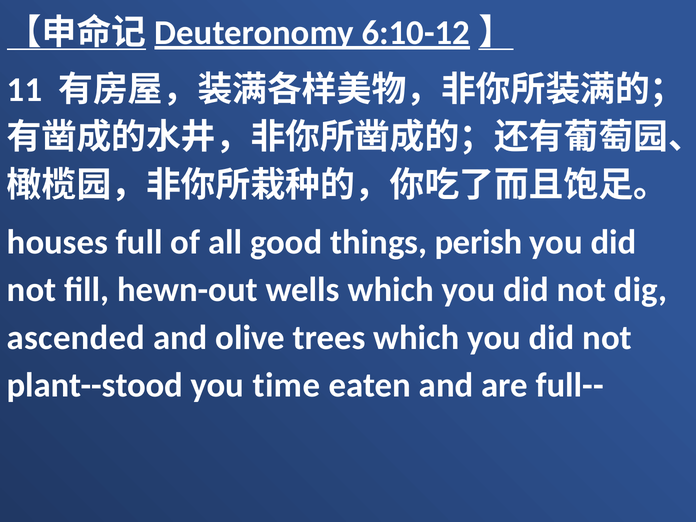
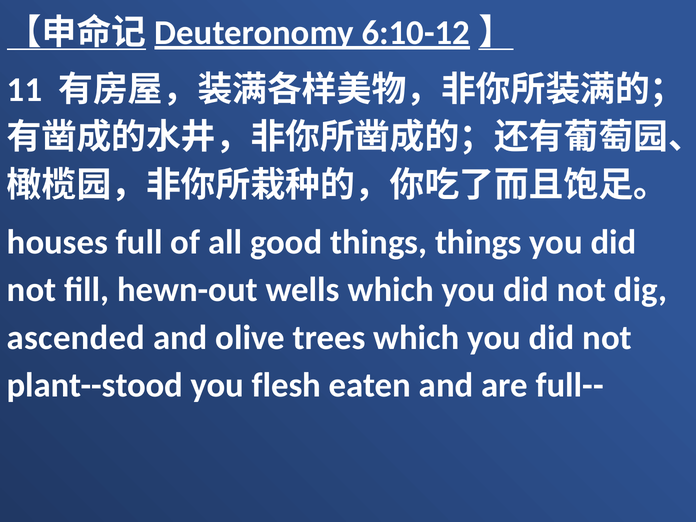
things perish: perish -> things (478, 242)
time: time -> flesh (287, 385)
